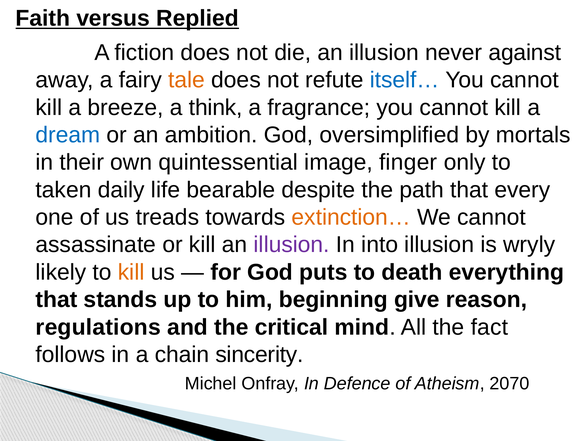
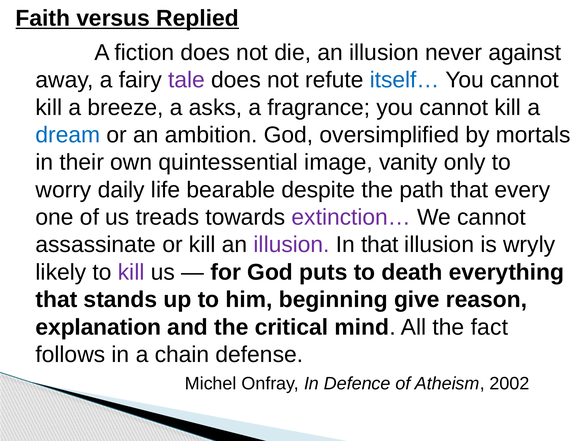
tale colour: orange -> purple (187, 80)
think: think -> asks (216, 107)
finger: finger -> vanity (408, 162)
taken: taken -> worry (64, 190)
extinction… colour: orange -> purple (351, 217)
In into: into -> that (380, 245)
kill colour: orange -> purple (131, 272)
regulations: regulations -> explanation (98, 327)
sincerity: sincerity -> defense (259, 355)
2070: 2070 -> 2002 (510, 384)
